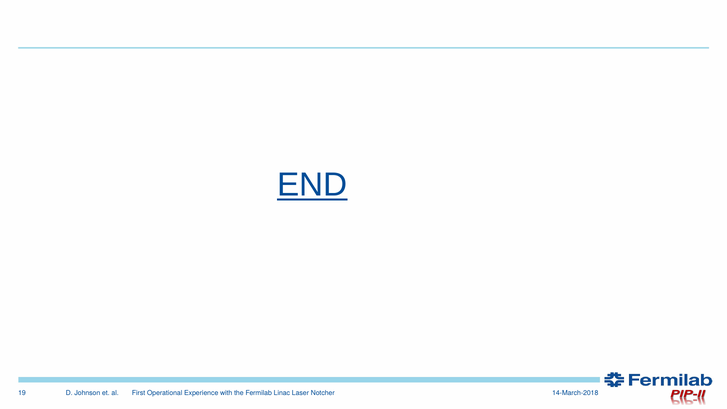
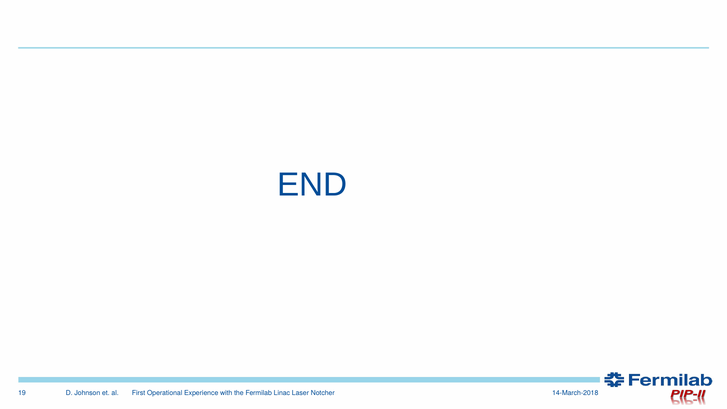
END underline: present -> none (312, 185)
